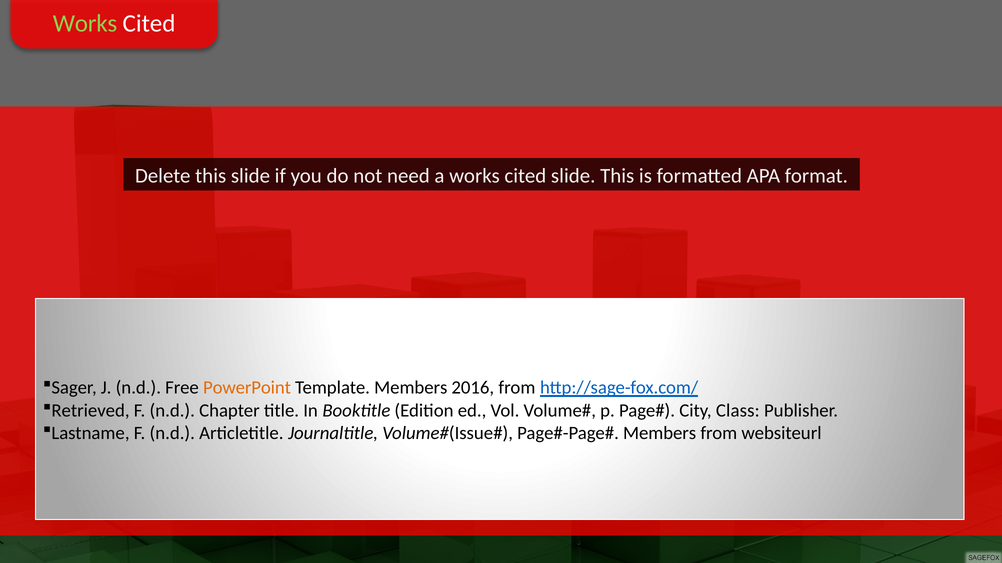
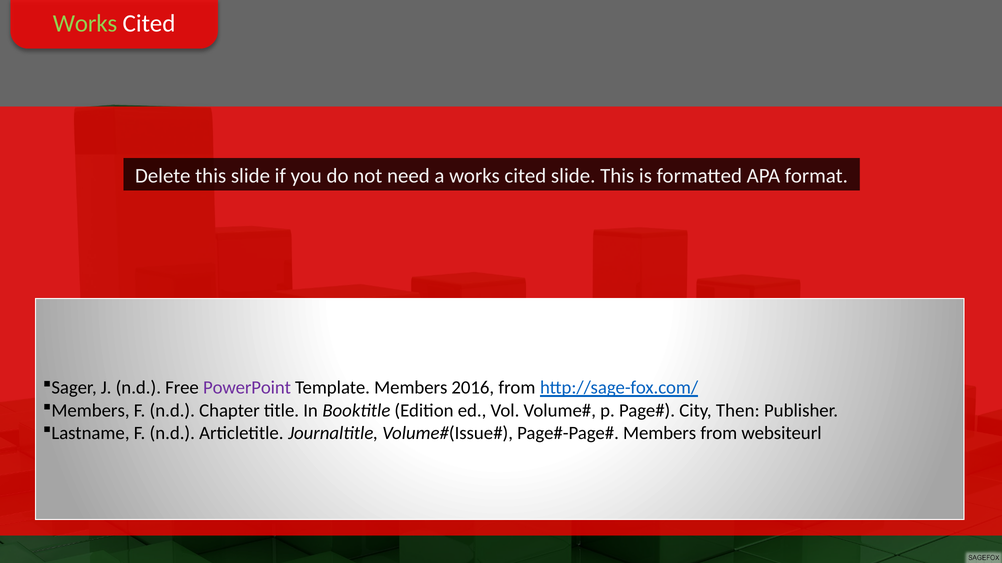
PowerPoint colour: orange -> purple (247, 388)
Retrieved: Retrieved -> Members (90, 411)
Class: Class -> Then (738, 411)
